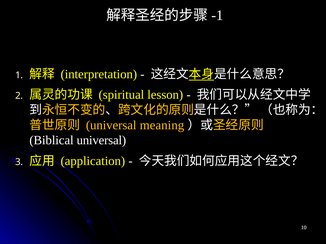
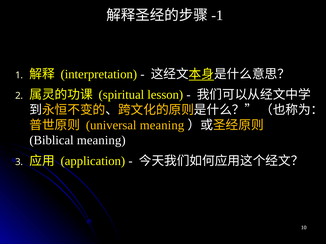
Biblical universal: universal -> meaning (101, 141)
